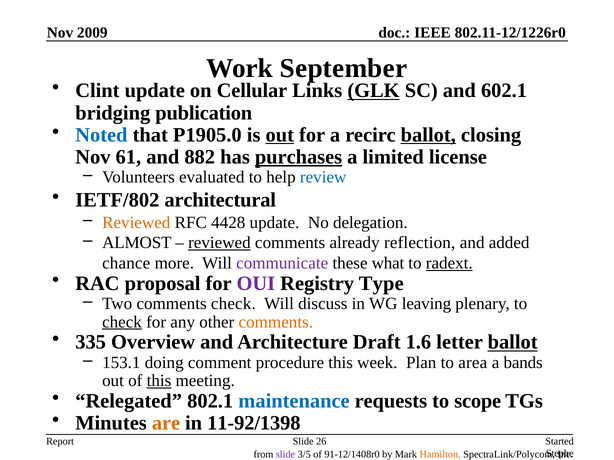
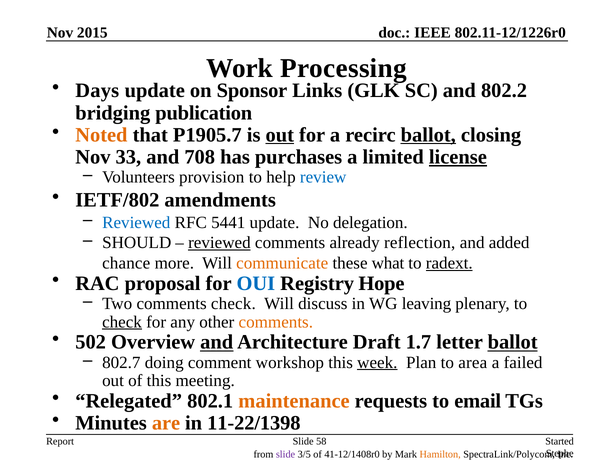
2009: 2009 -> 2015 (92, 33)
September: September -> Processing (344, 68)
Clint: Clint -> Days (97, 91)
Cellular: Cellular -> Sponsor (252, 91)
GLK underline: present -> none (374, 91)
602.1: 602.1 -> 802.2 (504, 91)
Noted colour: blue -> orange (101, 135)
P1905.0: P1905.0 -> P1905.7 (207, 135)
61: 61 -> 33 (128, 157)
882: 882 -> 708 (200, 157)
purchases underline: present -> none (299, 157)
license underline: none -> present (458, 157)
evaluated: evaluated -> provision (212, 177)
architectural: architectural -> amendments (220, 200)
Reviewed colour: orange -> blue (136, 223)
4428: 4428 -> 5441 (228, 223)
ALMOST: ALMOST -> SHOULD (137, 243)
communicate colour: purple -> orange (282, 264)
OUI colour: purple -> blue (256, 284)
Type: Type -> Hope (381, 284)
335: 335 -> 502 (91, 342)
and underline: none -> present (217, 342)
1.6: 1.6 -> 1.7 (418, 342)
153.1: 153.1 -> 802.7 (121, 363)
procedure: procedure -> workshop (290, 363)
week underline: none -> present (377, 363)
bands: bands -> failed (523, 363)
this underline: present -> none (159, 381)
maintenance colour: blue -> orange (294, 401)
scope: scope -> email (478, 401)
11-92/1398: 11-92/1398 -> 11-22/1398 (254, 424)
26: 26 -> 58 (321, 442)
91-12/1408r0: 91-12/1408r0 -> 41-12/1408r0 (352, 455)
